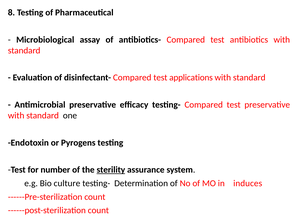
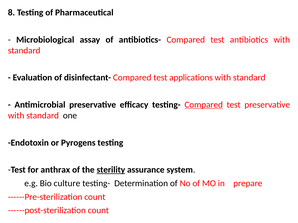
Compared underline: none -> present (204, 105)
number: number -> anthrax (55, 170)
induces: induces -> prepare (248, 184)
